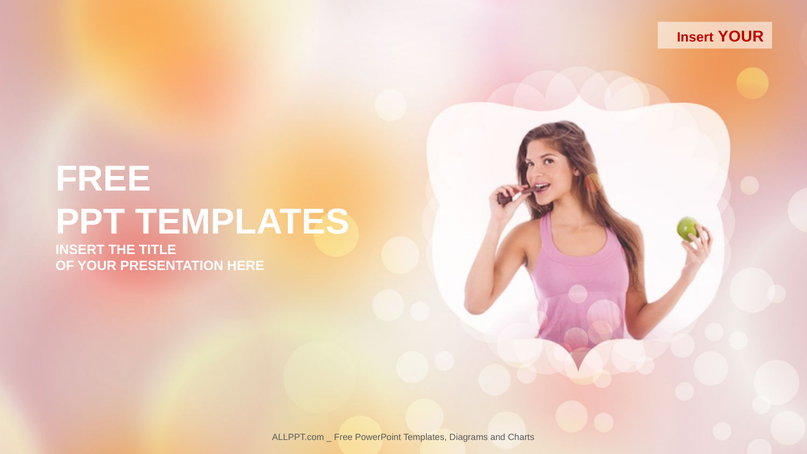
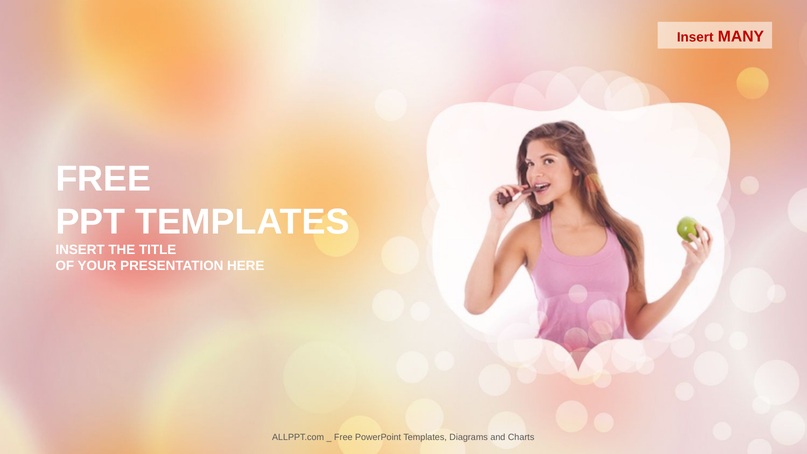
Insert YOUR: YOUR -> MANY (741, 36)
